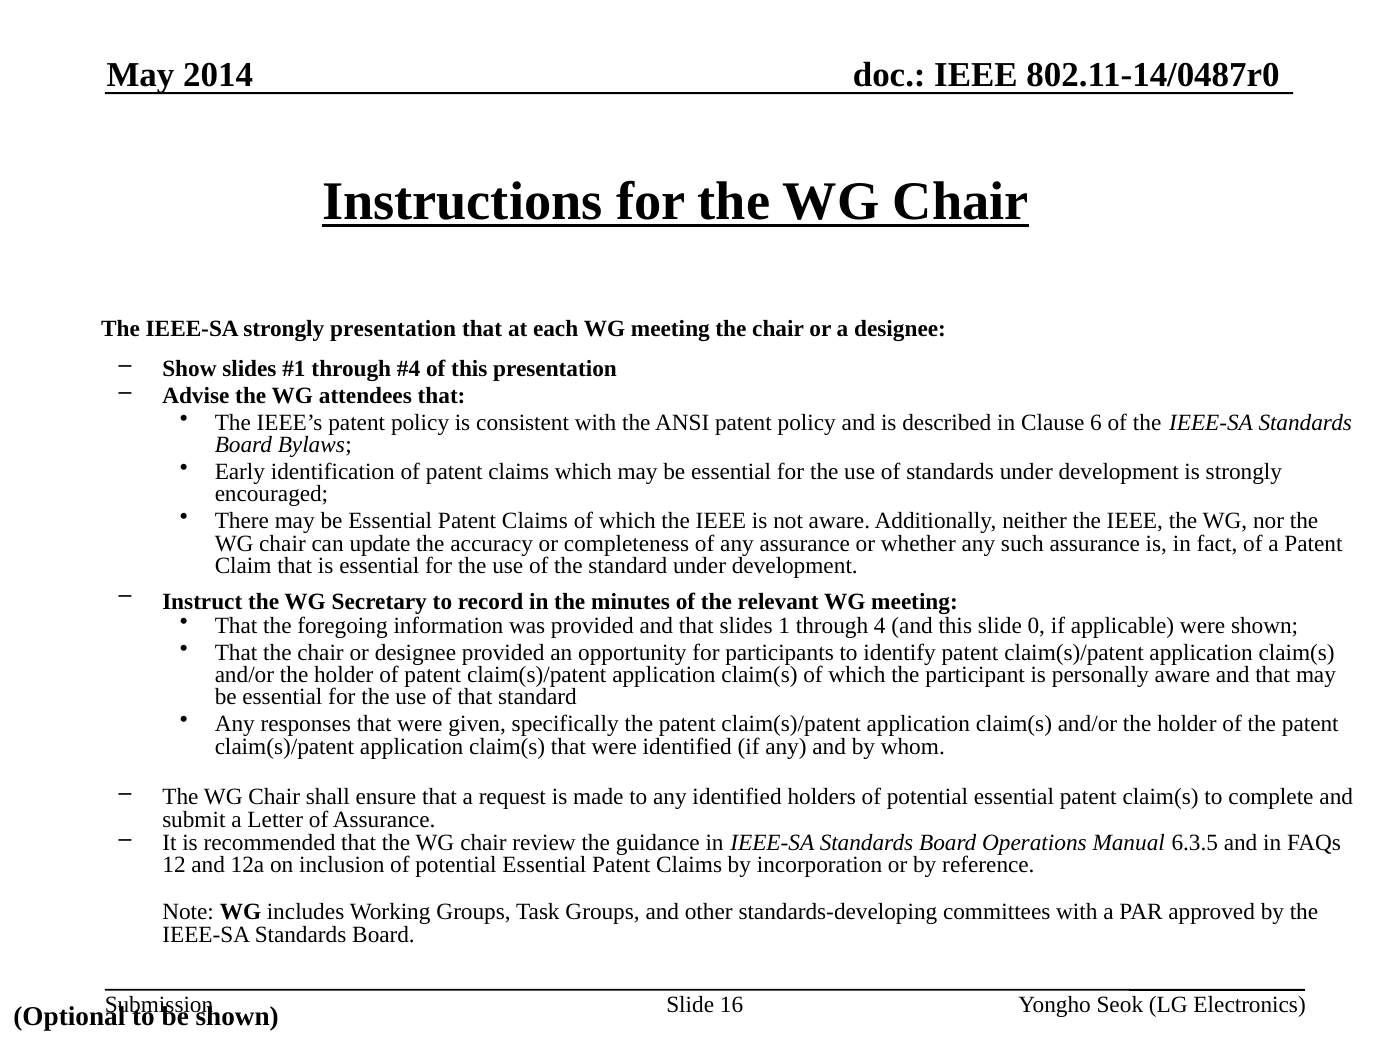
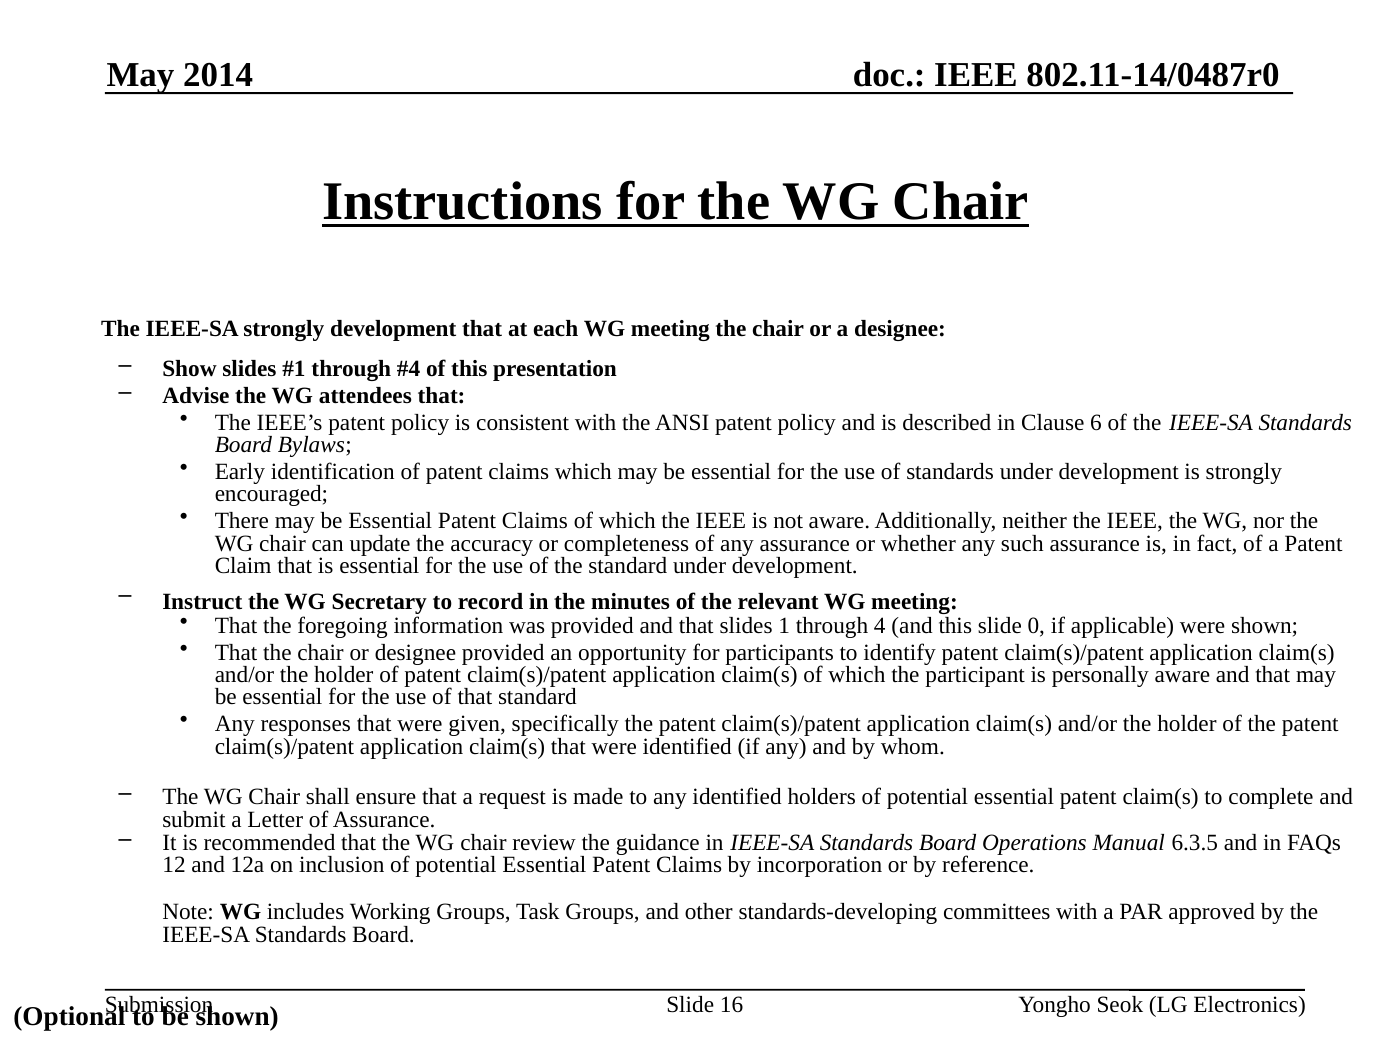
strongly presentation: presentation -> development (393, 329)
